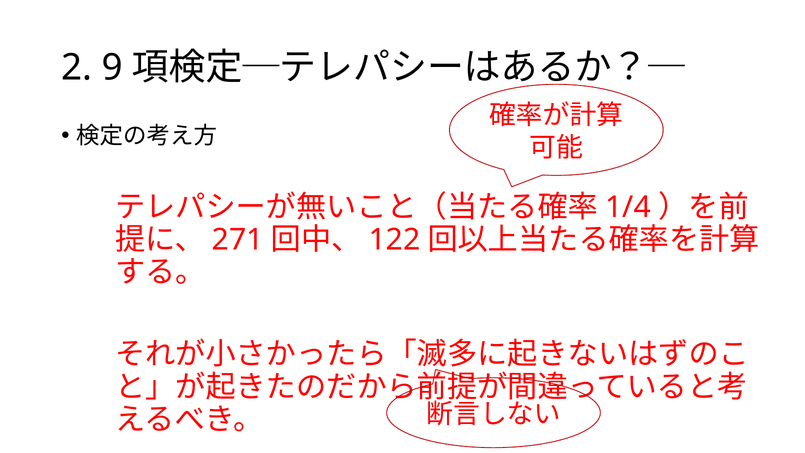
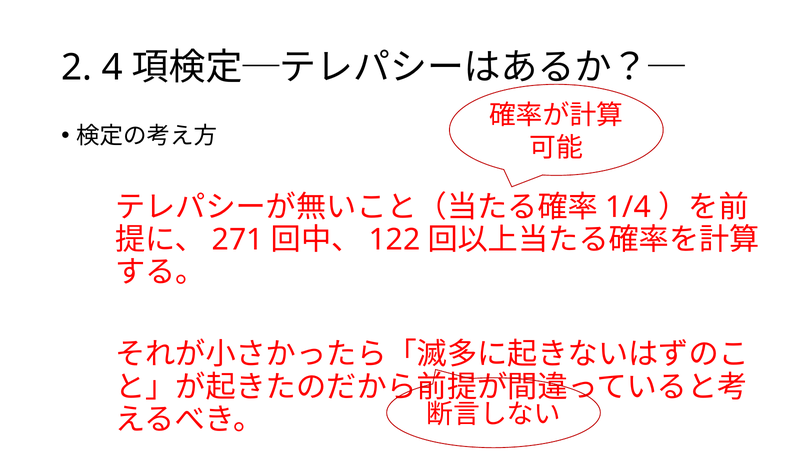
9: 9 -> 4 (112, 68)
